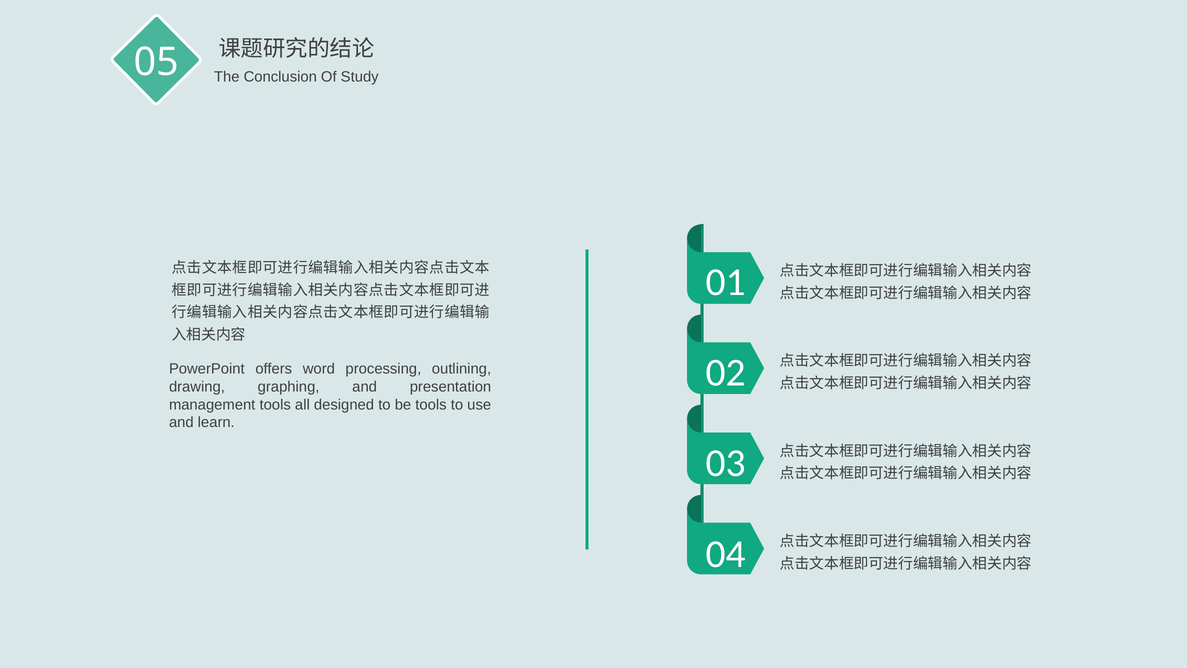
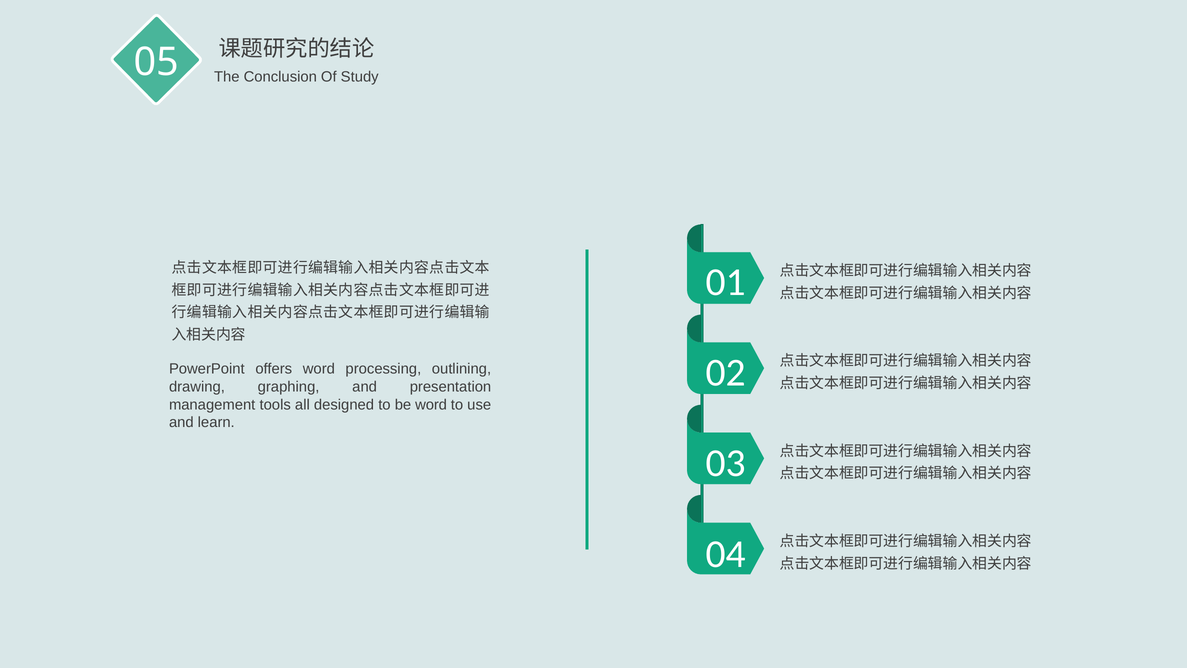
be tools: tools -> word (431, 405)
